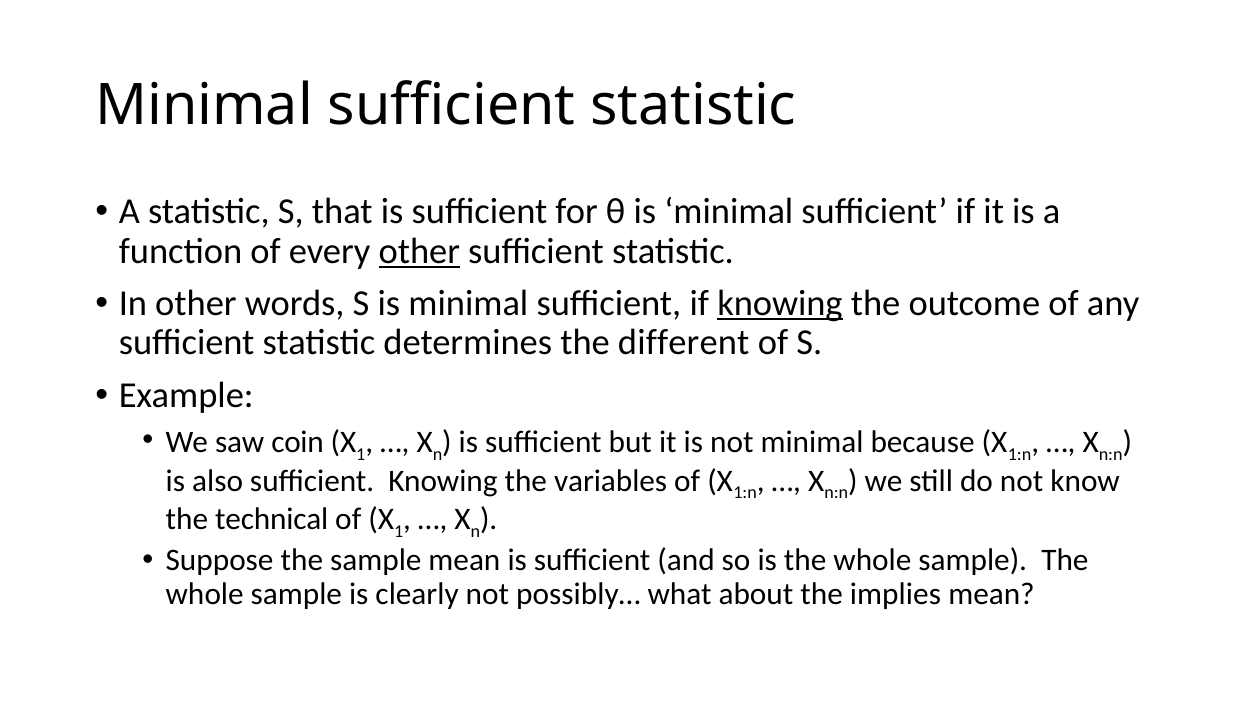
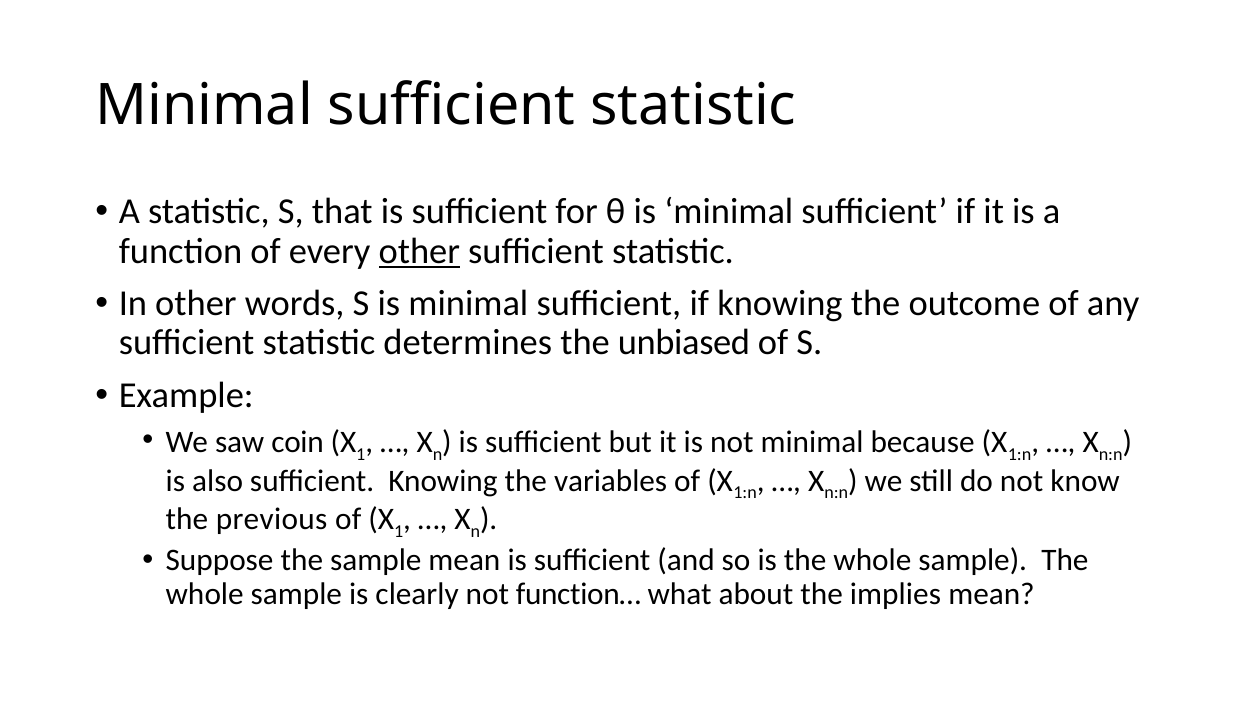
knowing underline: present -> none (780, 303)
different: different -> unbiased (684, 343)
technical: technical -> previous (272, 519)
possibly…: possibly… -> function… (578, 594)
